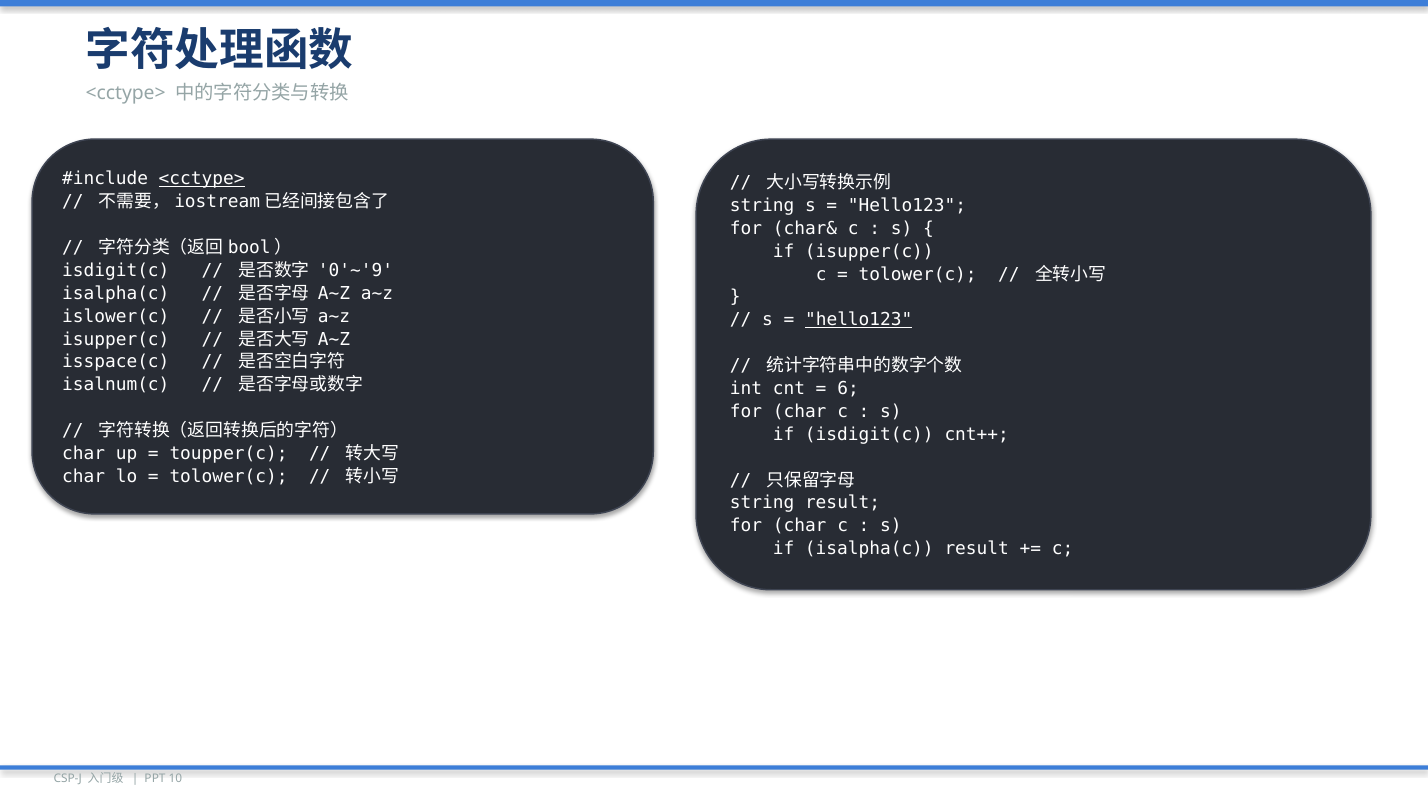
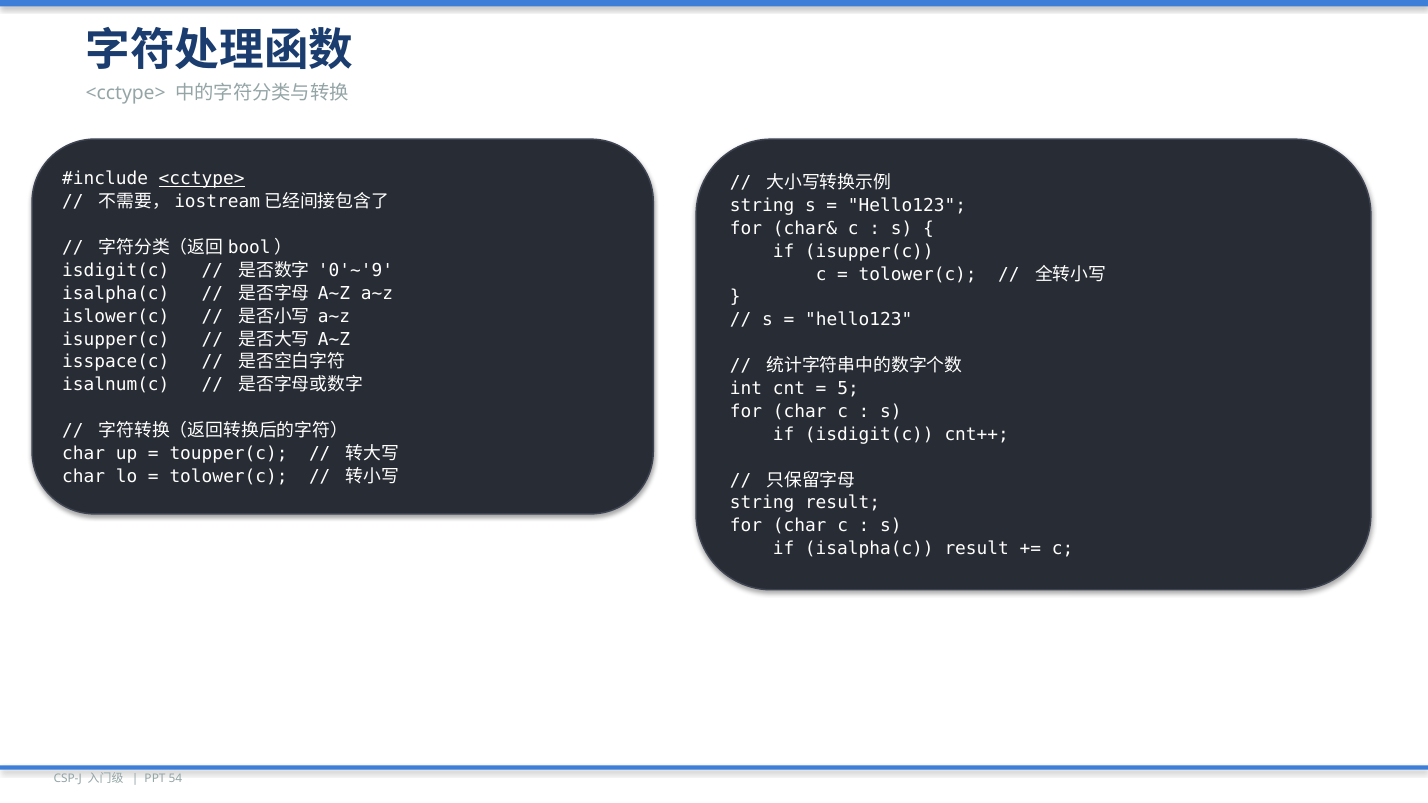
hello123 underline: present -> none (859, 320)
6: 6 -> 5 (848, 389)
10: 10 -> 54 (175, 779)
